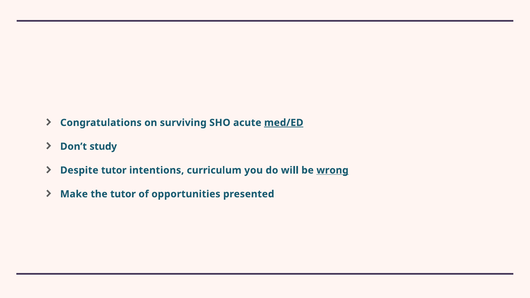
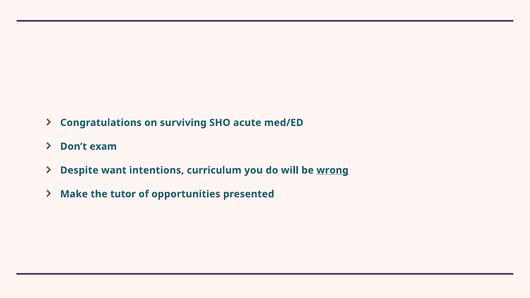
med/ED underline: present -> none (284, 123)
study: study -> exam (103, 147)
Despite tutor: tutor -> want (114, 170)
